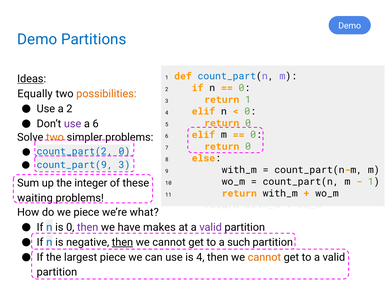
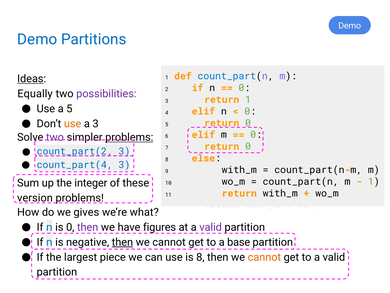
possibilities colour: orange -> purple (106, 94)
a 2: 2 -> 5 (69, 109)
use colour: purple -> orange (73, 124)
a 6: 6 -> 3 (96, 124)
two colour: orange -> purple (55, 137)
problems underline: none -> present (129, 137)
count_part(2 0: 0 -> 3 (124, 151)
count_part(9: count_part(9 -> count_part(4 (75, 165)
waiting: waiting -> version (35, 198)
we piece: piece -> gives (86, 212)
makes: makes -> figures (160, 227)
such: such -> base (239, 242)
is 4: 4 -> 8 (200, 257)
